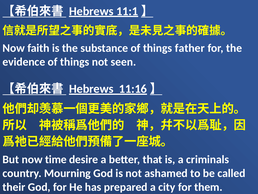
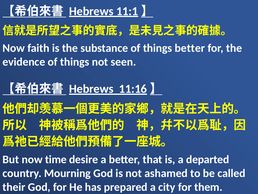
things father: father -> better (190, 48)
criminals: criminals -> departed (208, 159)
